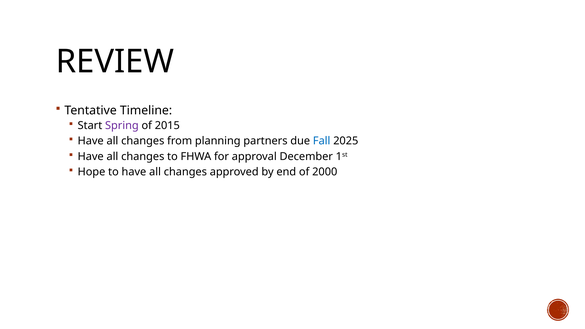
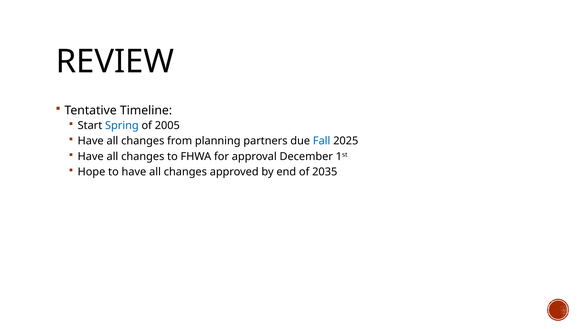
Spring colour: purple -> blue (122, 125)
2015: 2015 -> 2005 (167, 125)
2000: 2000 -> 2035 (325, 172)
